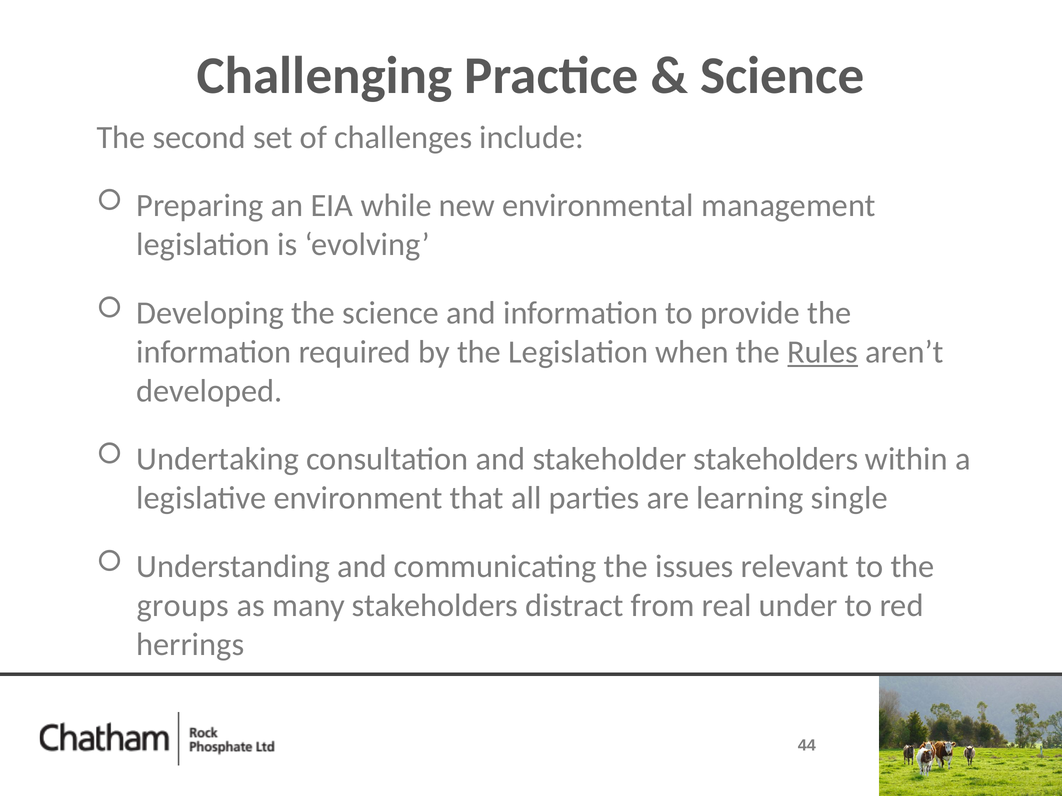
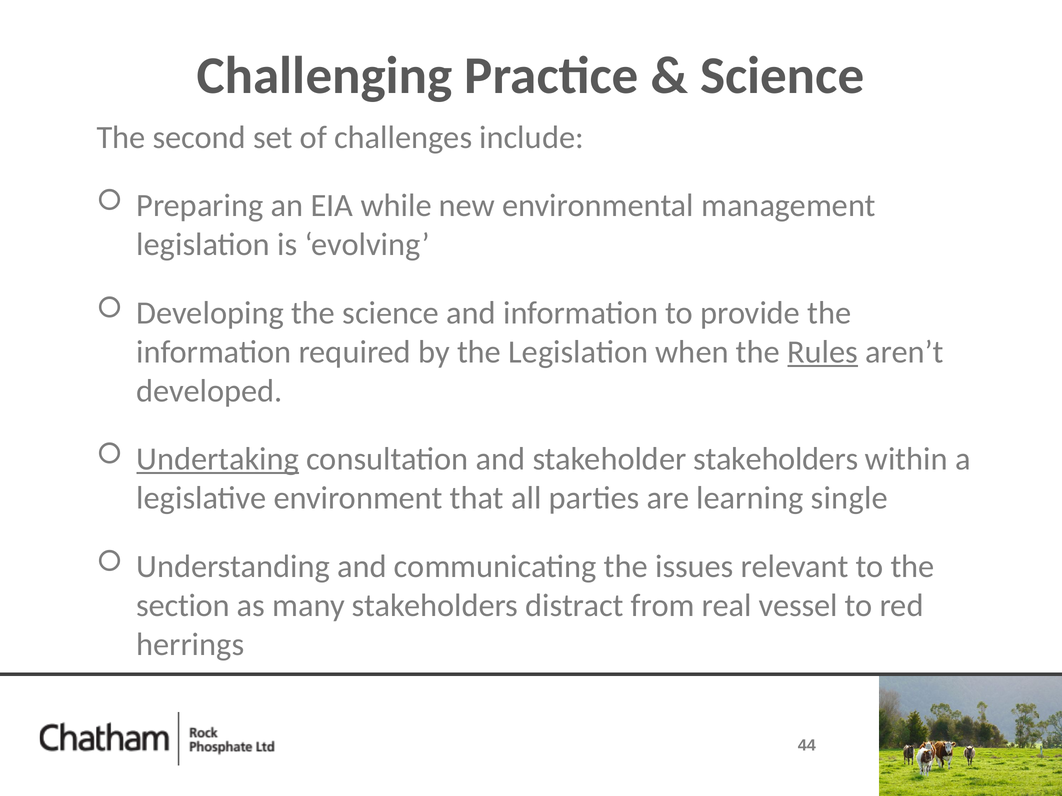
Undertaking underline: none -> present (218, 459)
groups: groups -> section (183, 606)
under: under -> vessel (798, 606)
